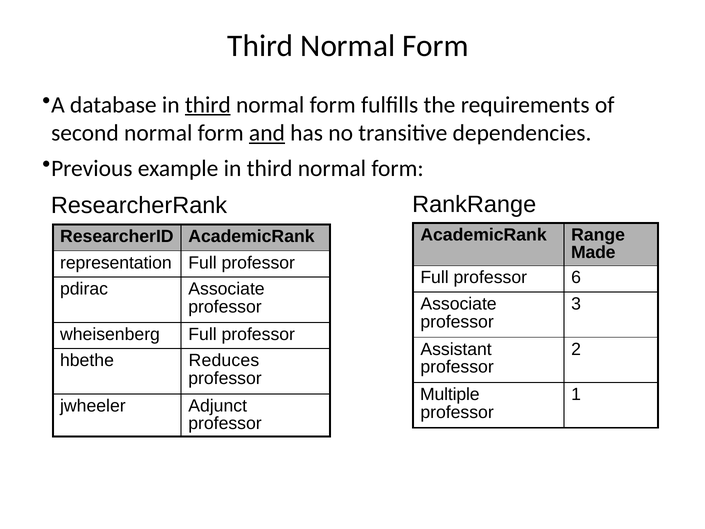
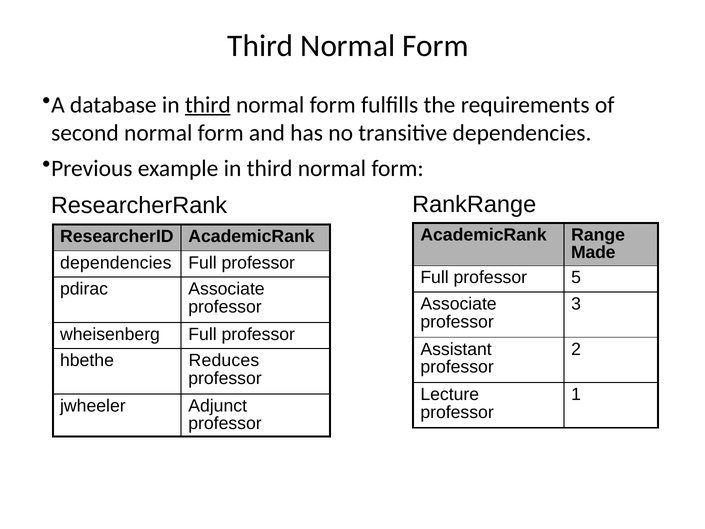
and underline: present -> none (267, 133)
representation: representation -> dependencies (116, 263)
6: 6 -> 5 (576, 278)
Multiple: Multiple -> Lecture (450, 394)
